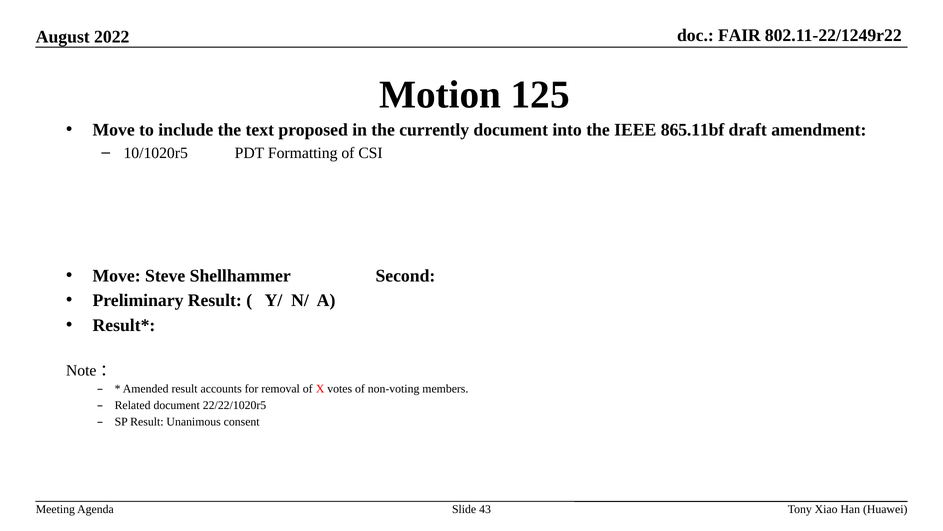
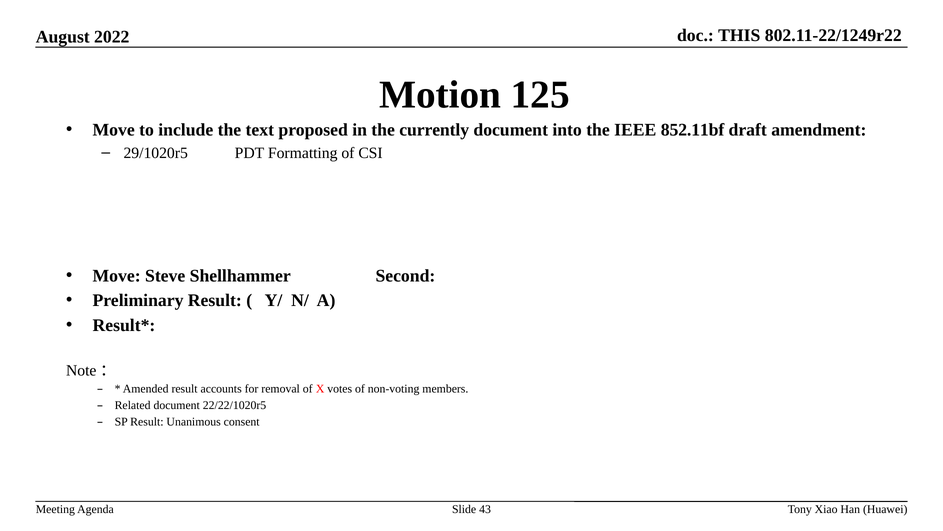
FAIR: FAIR -> THIS (739, 36)
865.11bf: 865.11bf -> 852.11bf (693, 130)
10/1020r5: 10/1020r5 -> 29/1020r5 (156, 153)
